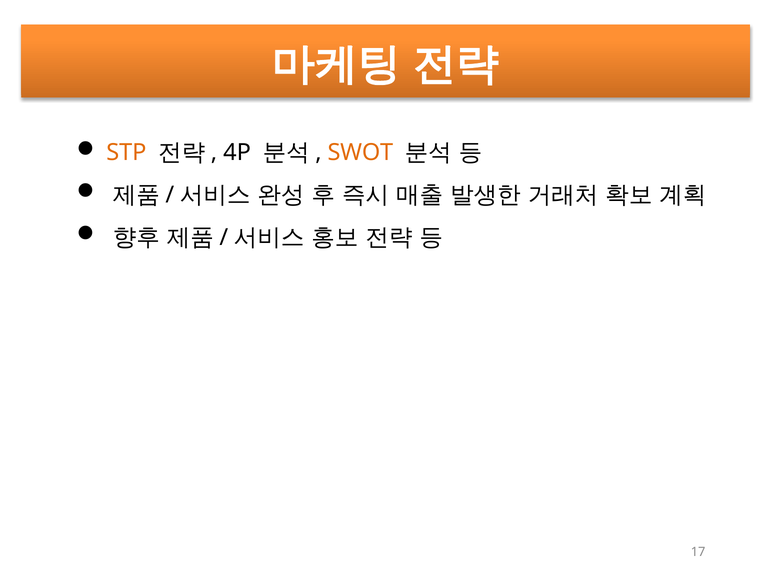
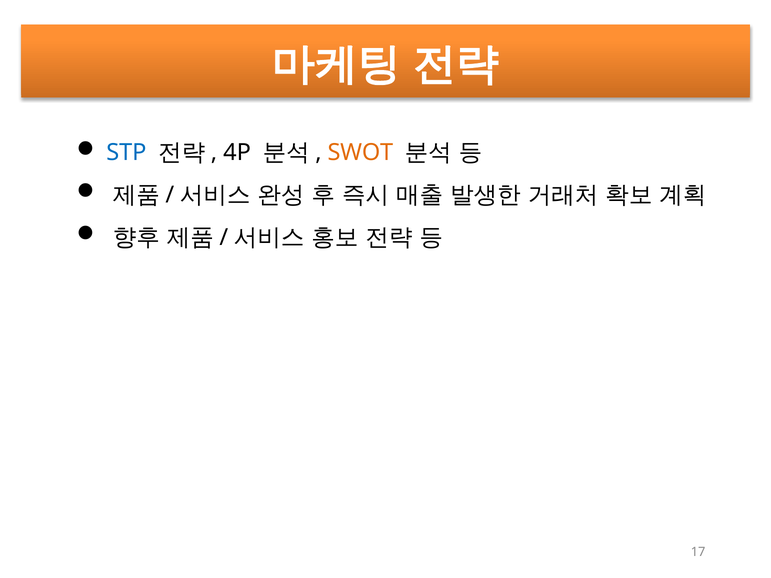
STP colour: orange -> blue (126, 153)
